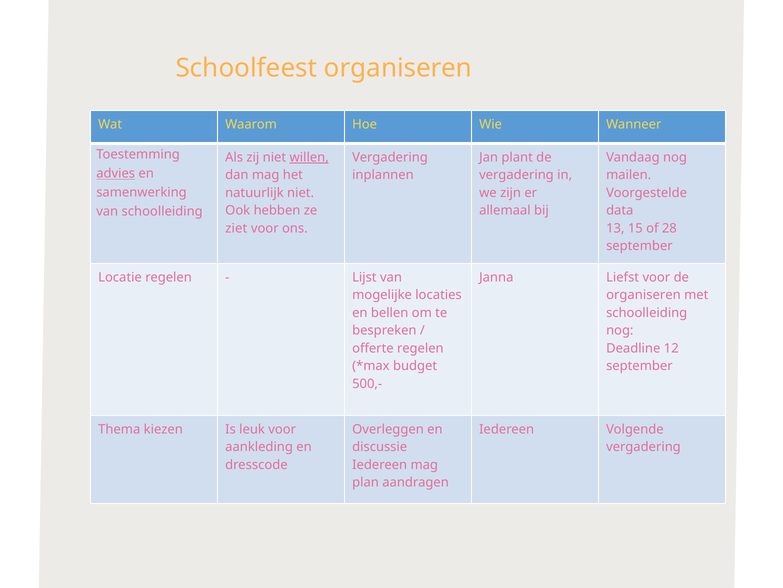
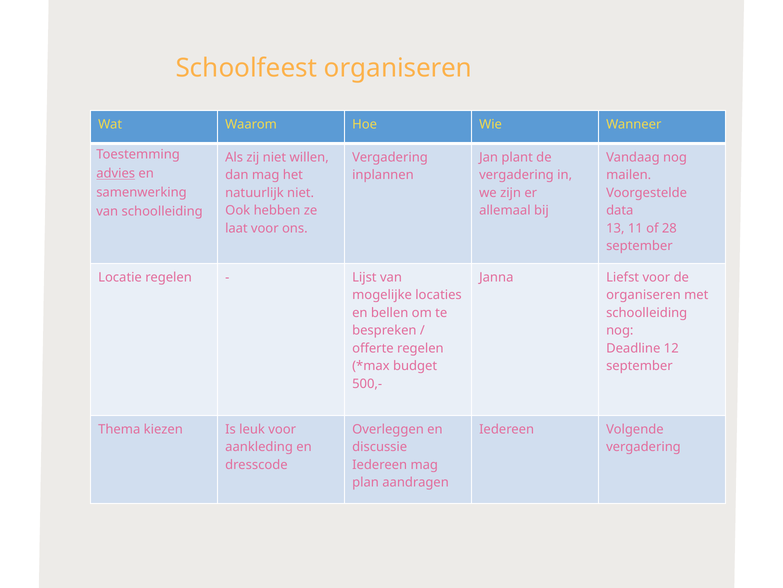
willen underline: present -> none (309, 157)
ziet: ziet -> laat (236, 228)
15: 15 -> 11 (635, 228)
